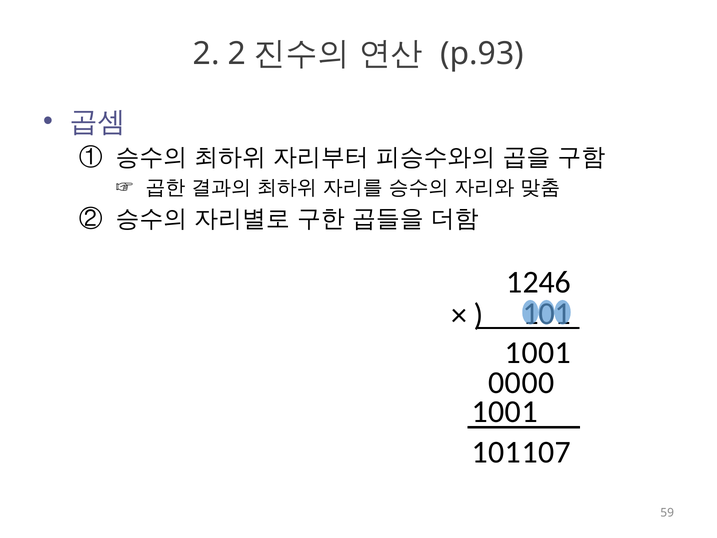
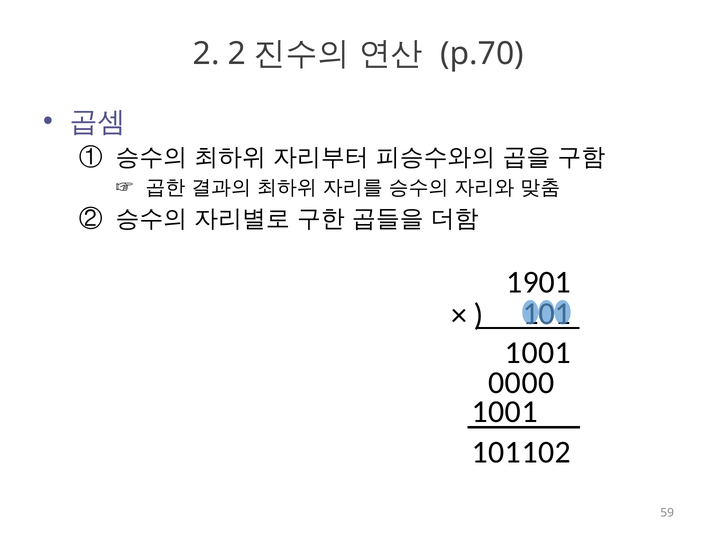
p.93: p.93 -> p.70 (482, 54)
1246: 1246 -> 1901 (539, 282)
0 7: 7 -> 2 (563, 452)
